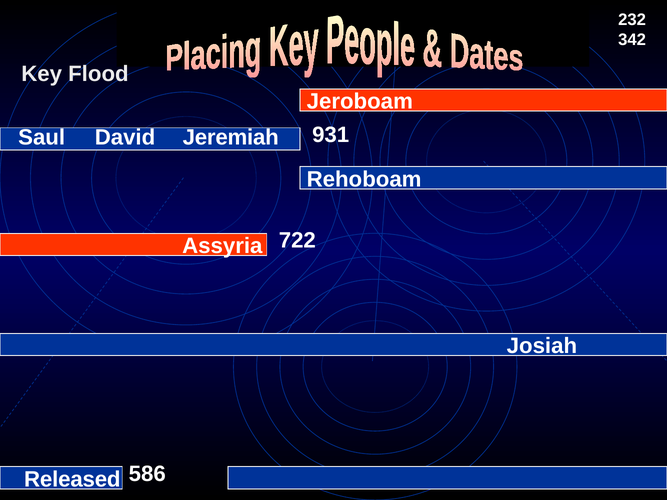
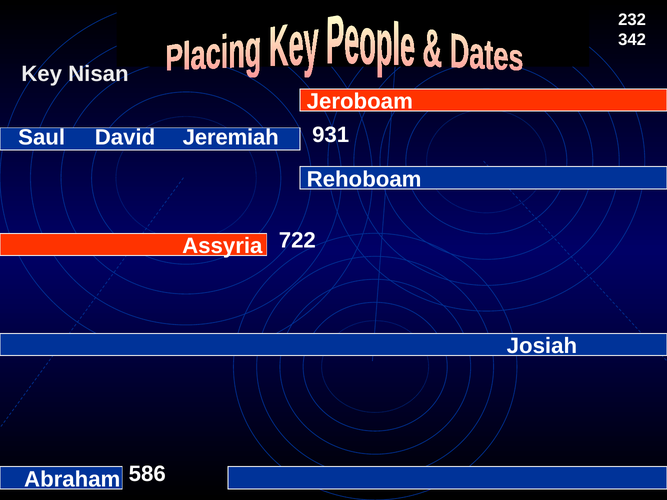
Flood: Flood -> Nisan (98, 74)
Released: Released -> Abraham (72, 479)
